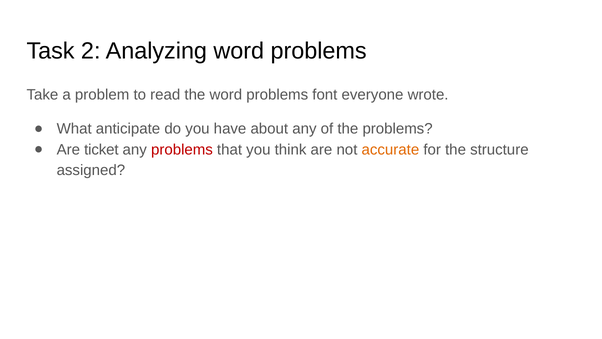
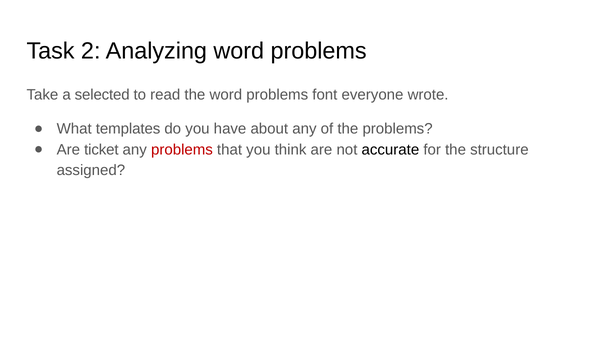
problem: problem -> selected (102, 95)
anticipate: anticipate -> templates (128, 129)
accurate colour: orange -> black (390, 150)
